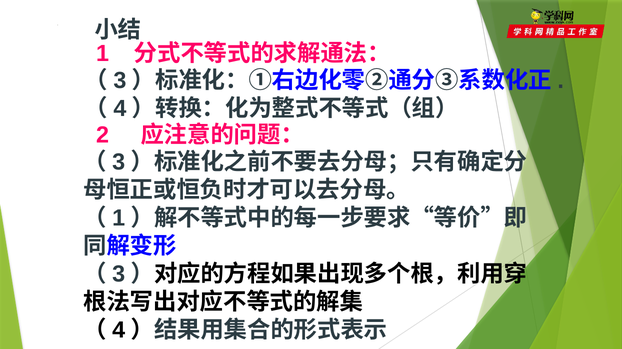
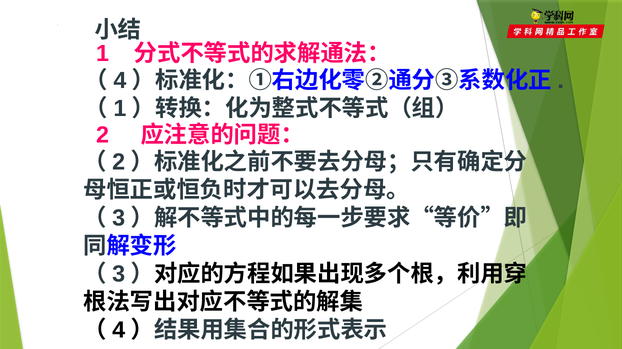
3: 3 -> 4 (120, 81)
4: 4 -> 1 (120, 109)
3: 3 -> 2 (119, 162)
1: 1 -> 3 (119, 218)
